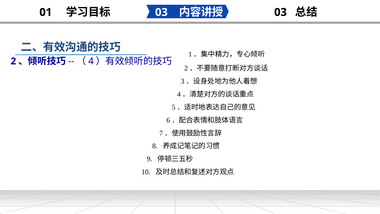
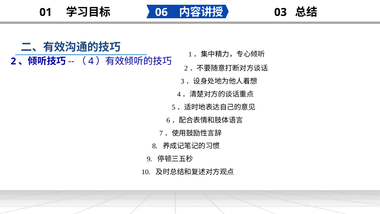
03: 03 -> 06 (161, 12)
